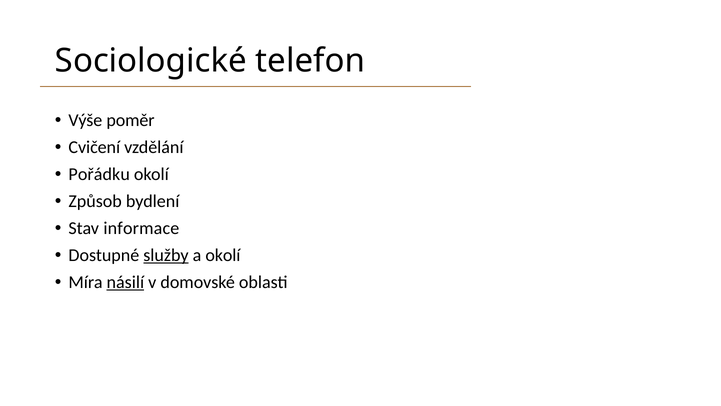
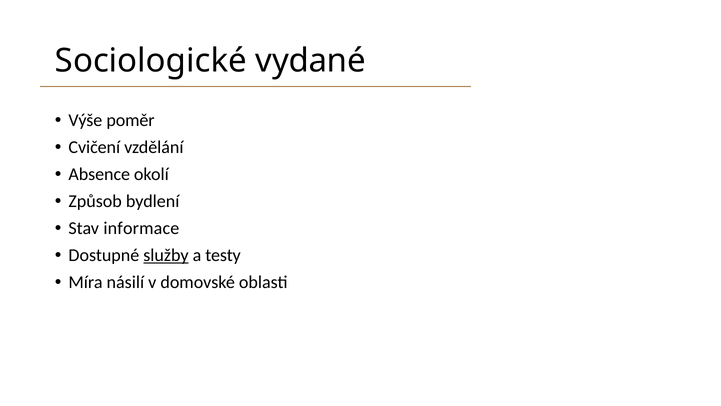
telefon: telefon -> vydané (311, 61)
Pořádku: Pořádku -> Absence (99, 174)
a okolí: okolí -> testy (223, 255)
násilí underline: present -> none (125, 282)
